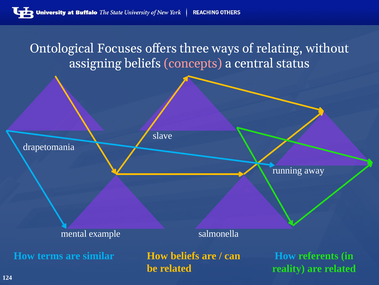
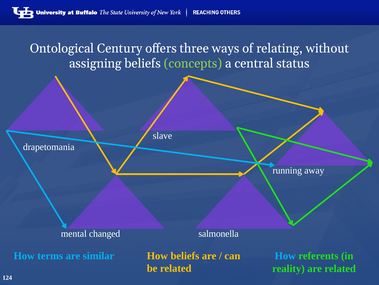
Focuses: Focuses -> Century (120, 48)
concepts colour: pink -> light green (193, 63)
example: example -> changed (105, 233)
